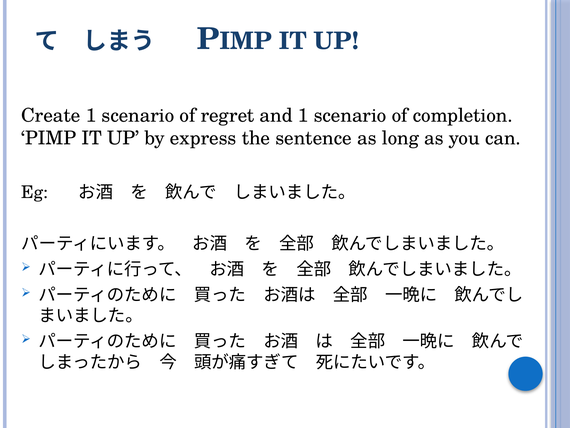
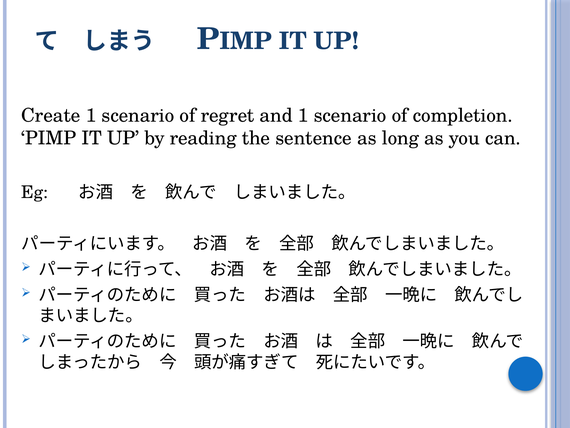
express: express -> reading (203, 138)
